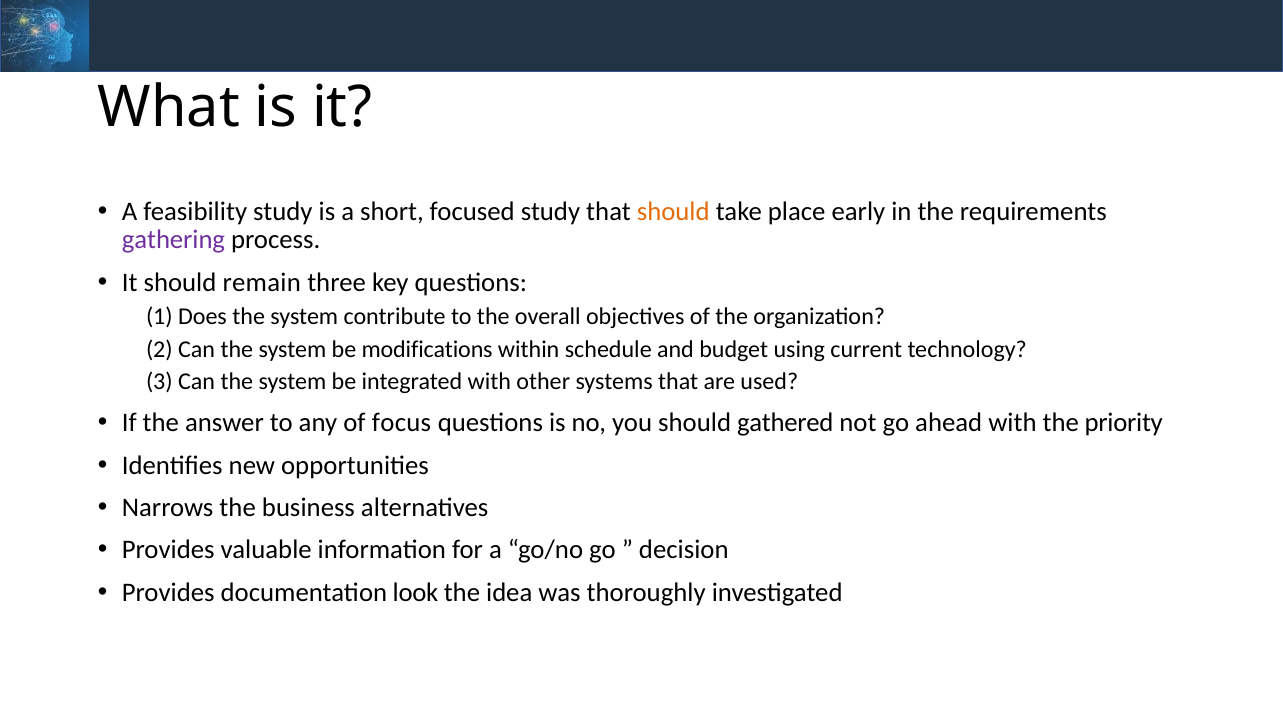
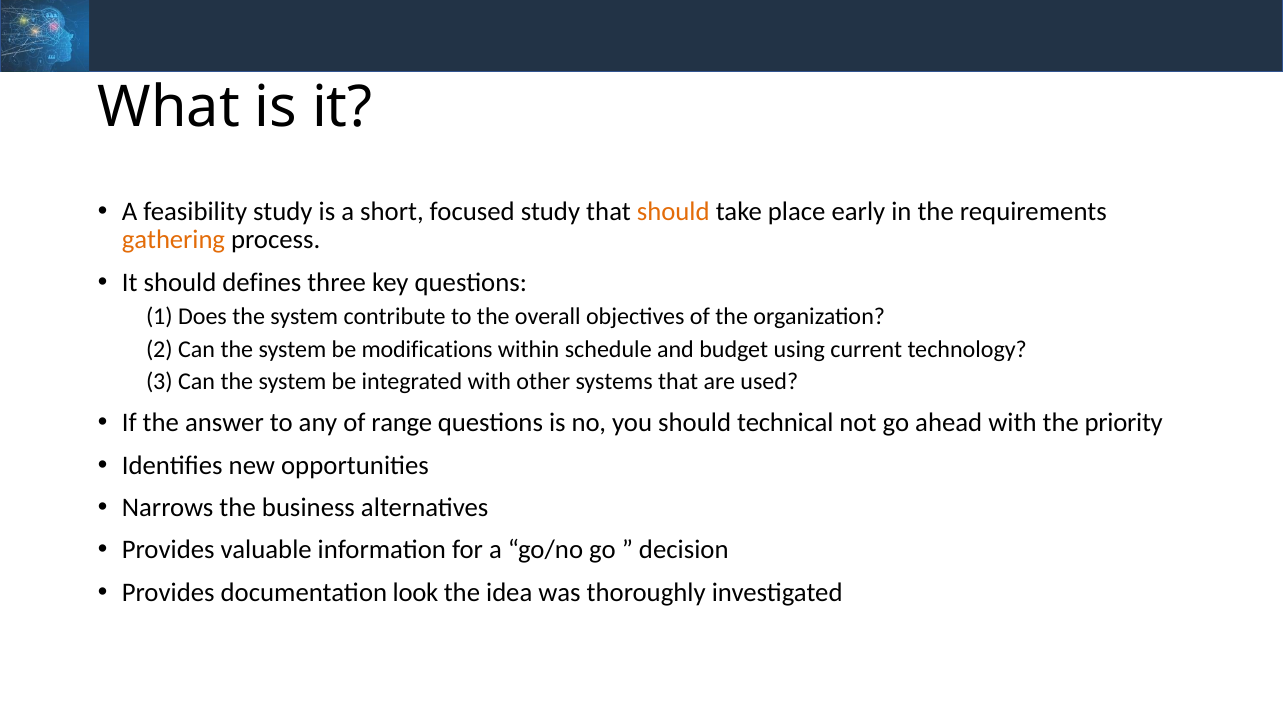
gathering colour: purple -> orange (173, 240)
remain: remain -> defines (262, 282)
focus: focus -> range (402, 423)
gathered: gathered -> technical (785, 423)
